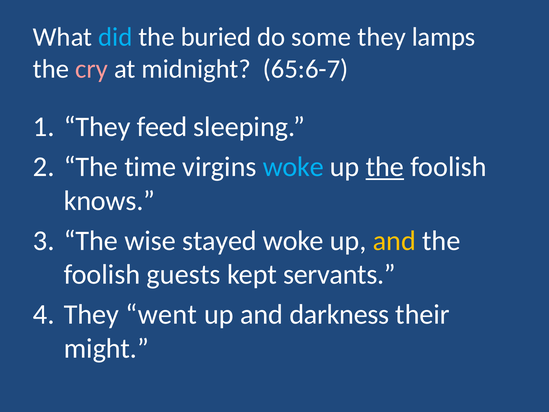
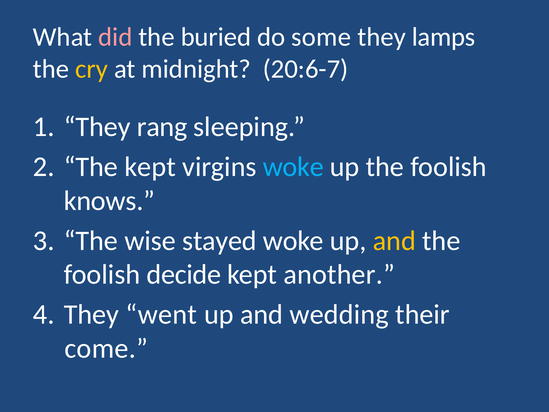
did colour: light blue -> pink (115, 37)
cry colour: pink -> yellow (92, 69)
65:6-7: 65:6-7 -> 20:6-7 (306, 69)
feed: feed -> rang (162, 127)
The time: time -> kept (150, 167)
the underline: present -> none (385, 167)
guests: guests -> decide (184, 274)
servants: servants -> another (339, 274)
darkness: darkness -> wedding (339, 314)
might: might -> come (106, 348)
